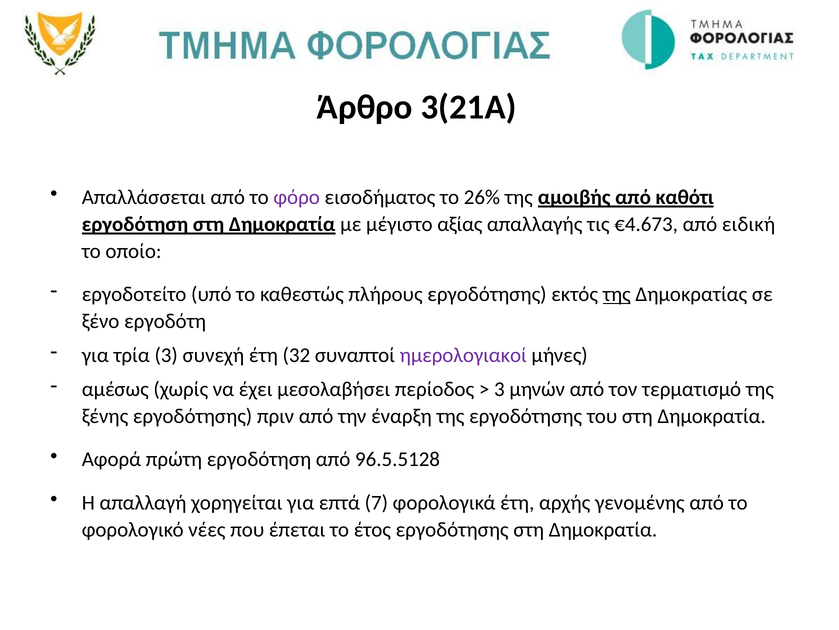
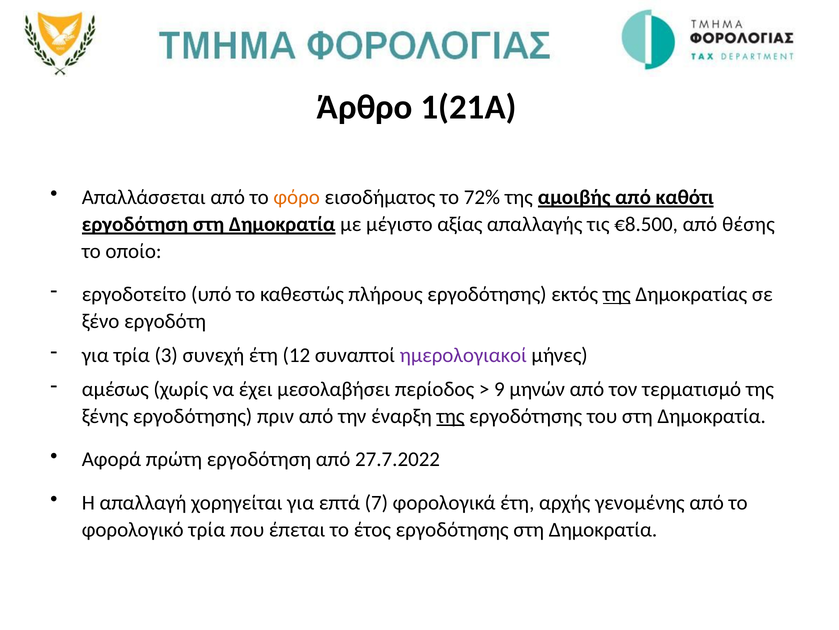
3(21Α: 3(21Α -> 1(21Α (469, 107)
φόρο colour: purple -> orange (297, 197)
26%: 26% -> 72% (482, 197)
€4.673: €4.673 -> €8.500 (646, 224)
ειδική: ειδική -> θέσης (748, 224)
32: 32 -> 12 (296, 355)
3: 3 -> 9 (499, 389)
της underline: none -> present (450, 416)
96.5.5128: 96.5.5128 -> 27.7.2022 (398, 459)
φορολογικό νέες: νέες -> τρία (207, 529)
